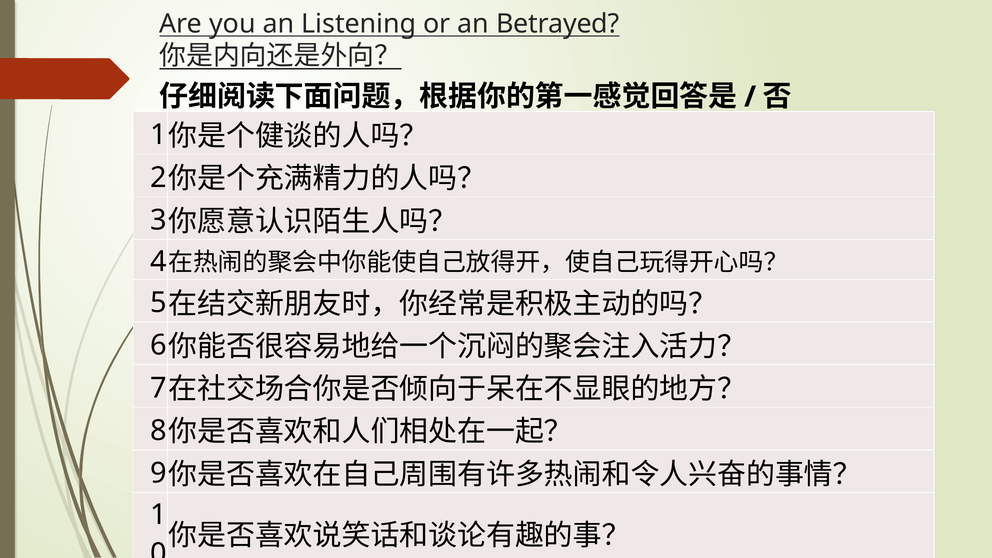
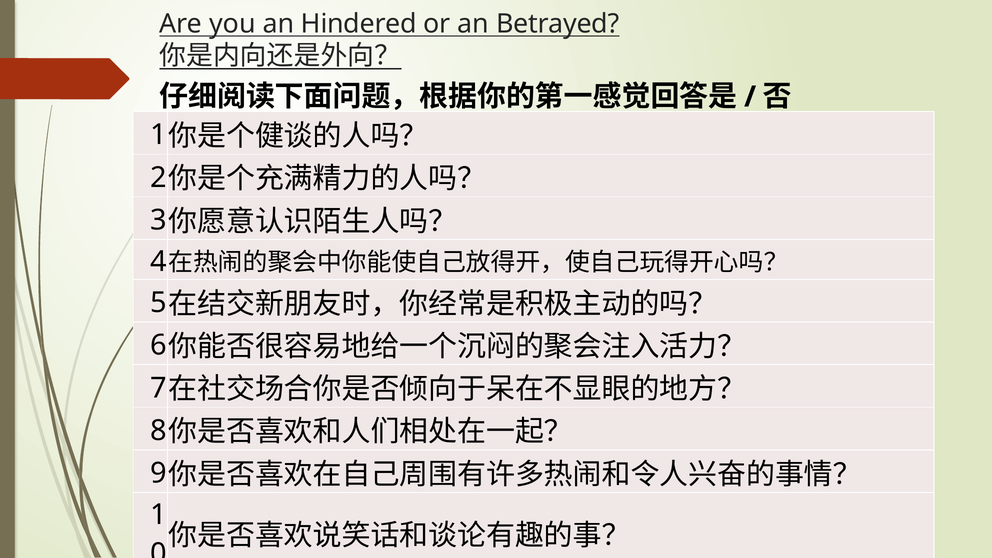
Listening: Listening -> Hindered (359, 24)
